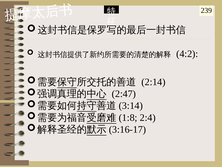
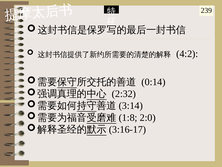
2:14: 2:14 -> 0:14 (154, 82)
2:47: 2:47 -> 2:32 (124, 94)
2:4: 2:4 -> 2:0 (148, 117)
